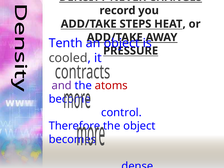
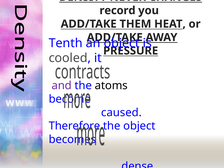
STEPS: STEPS -> THEM (135, 24)
atoms colour: red -> black (111, 86)
control: control -> caused (121, 112)
